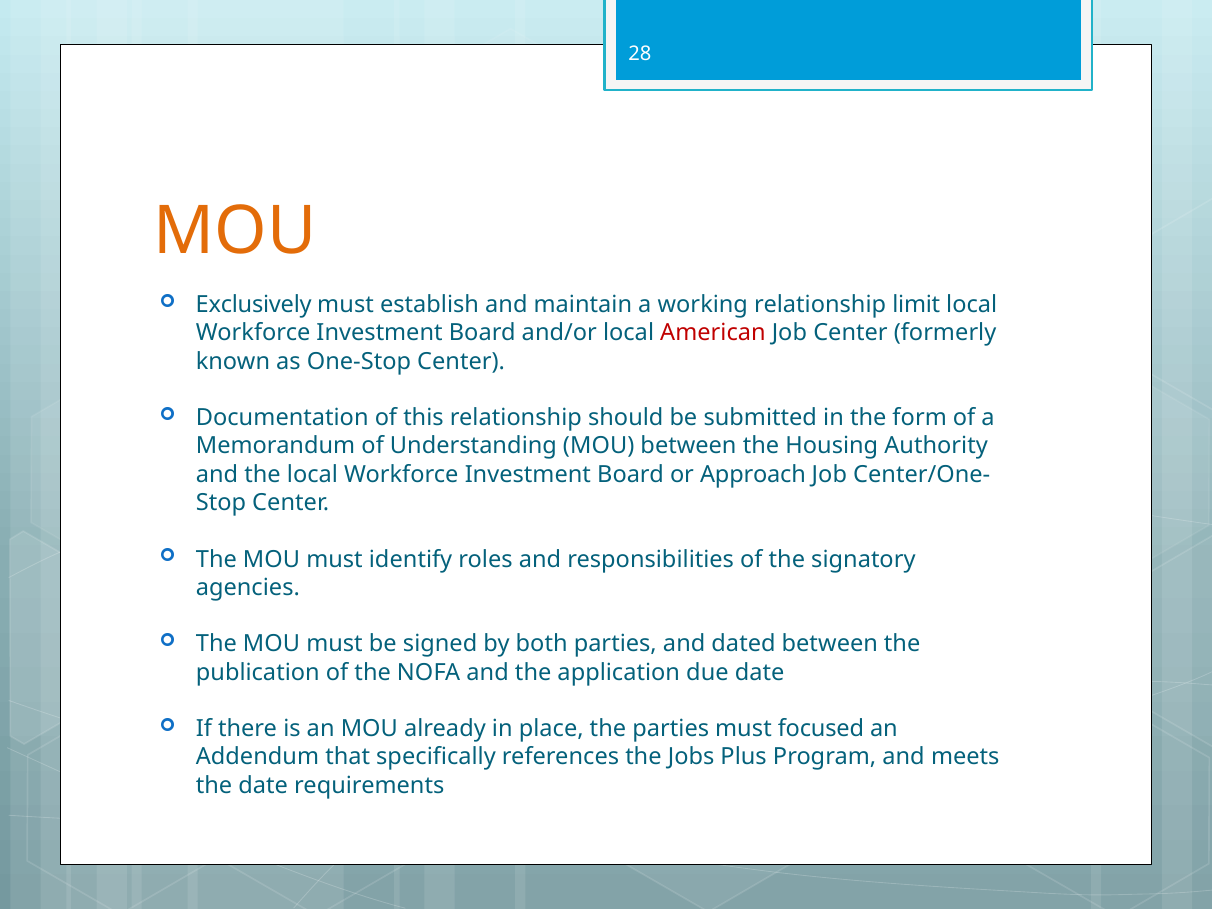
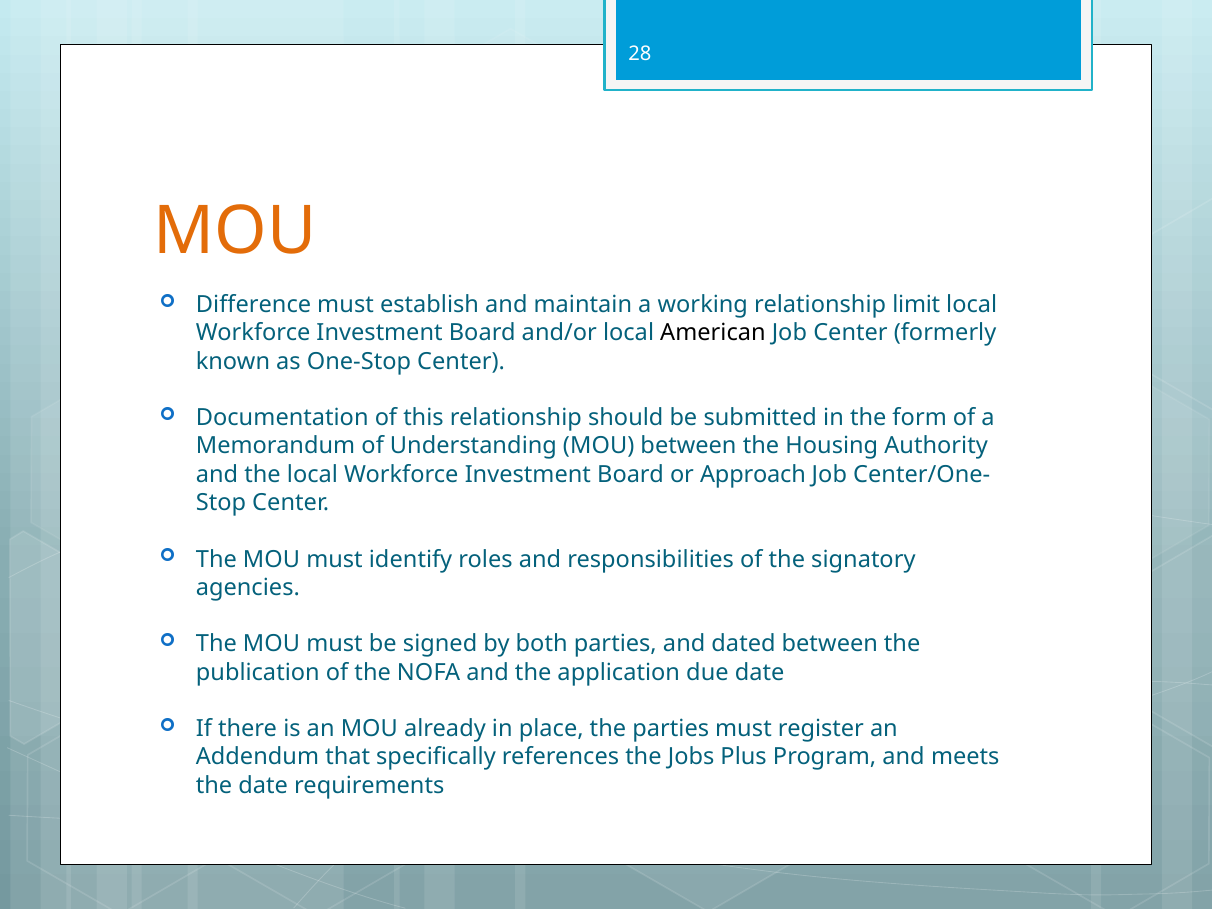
Exclusively: Exclusively -> Difference (254, 305)
American colour: red -> black (713, 333)
focused: focused -> register (821, 729)
